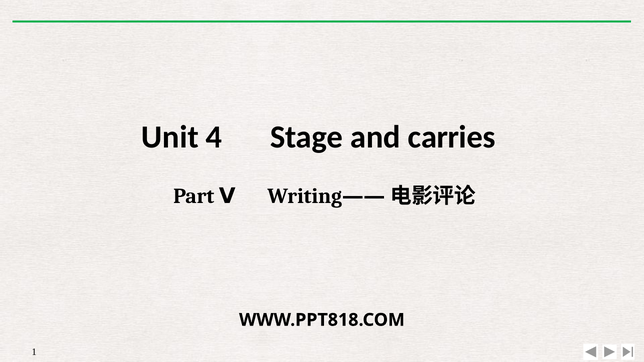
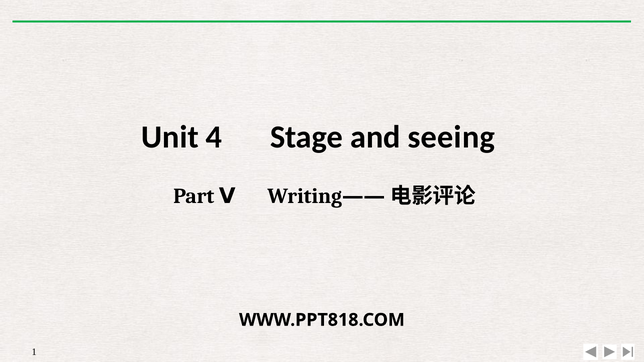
carries: carries -> seeing (451, 137)
